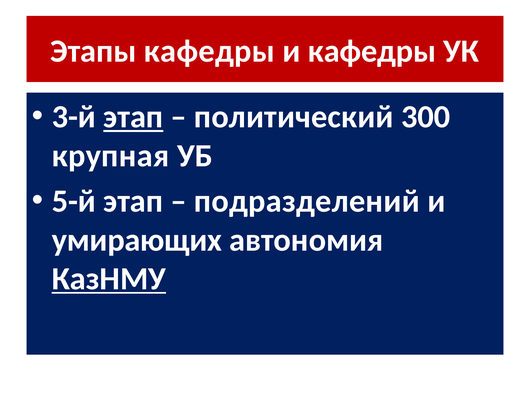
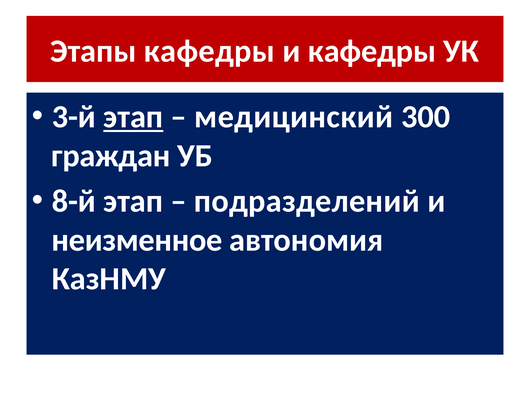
политический: политический -> медицинский (294, 117)
крупная: крупная -> граждан (111, 156)
5-й: 5-й -> 8-й (74, 201)
умирающих: умирающих -> неизменное (137, 240)
КазНМУ underline: present -> none (109, 279)
